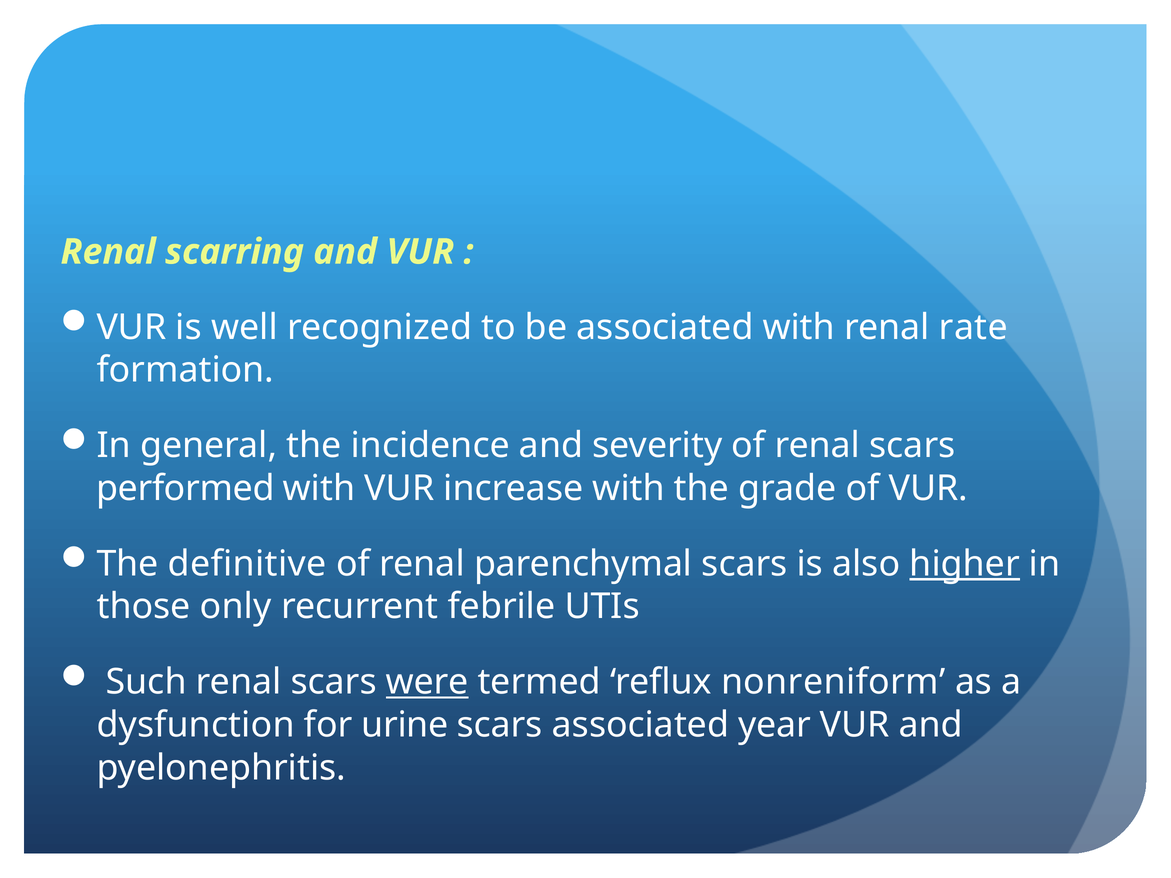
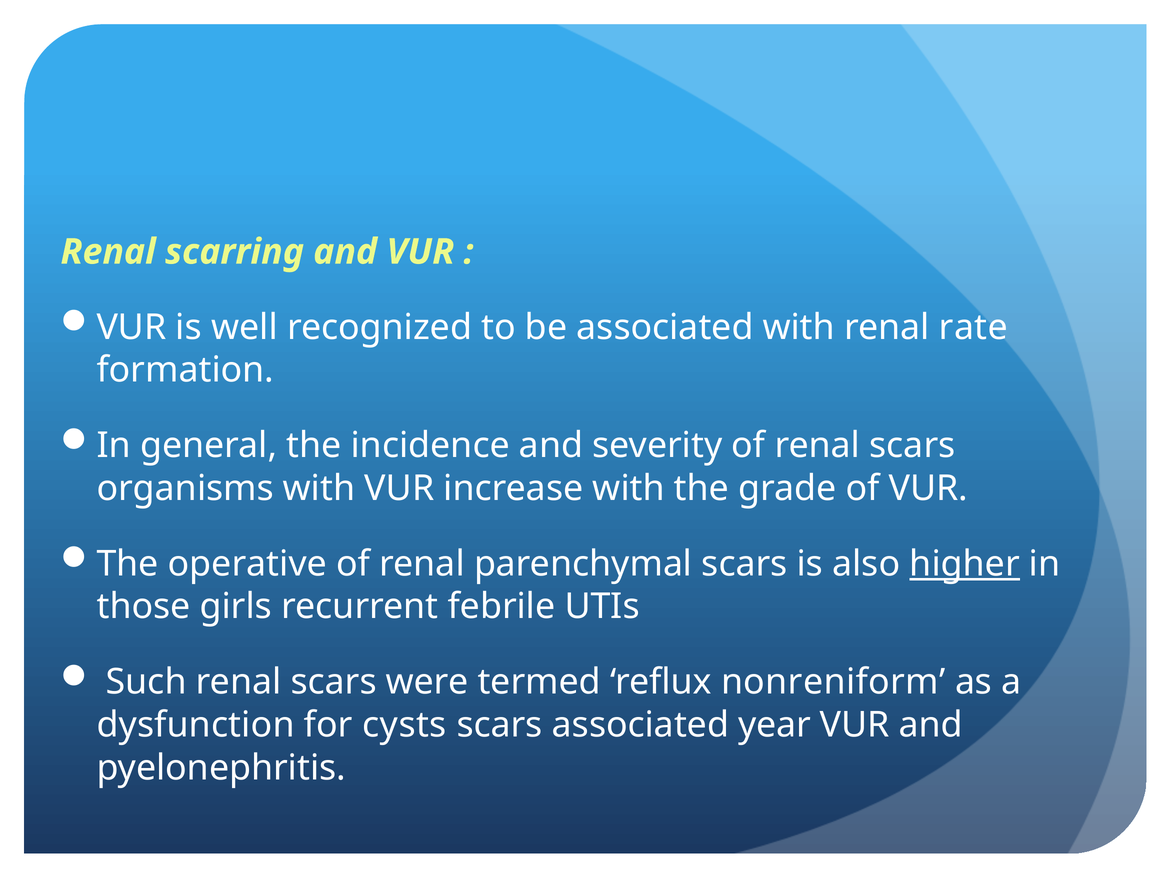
performed: performed -> organisms (185, 489)
definitive: definitive -> operative (247, 564)
only: only -> girls (236, 607)
were underline: present -> none (427, 682)
urine: urine -> cysts (404, 725)
